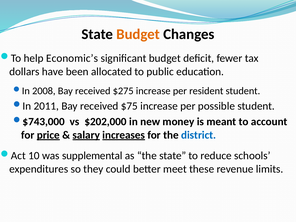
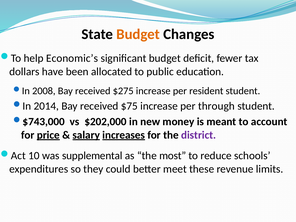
2011: 2011 -> 2014 (46, 106)
possible: possible -> through (216, 106)
district colour: blue -> purple (199, 135)
the state: state -> most (173, 156)
